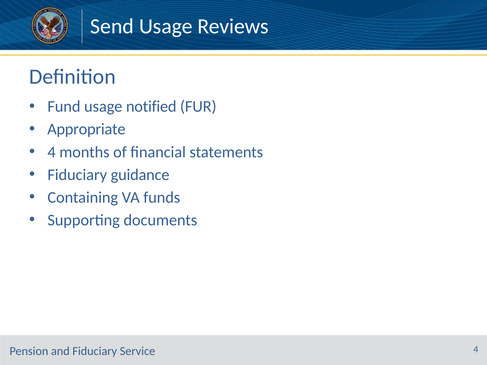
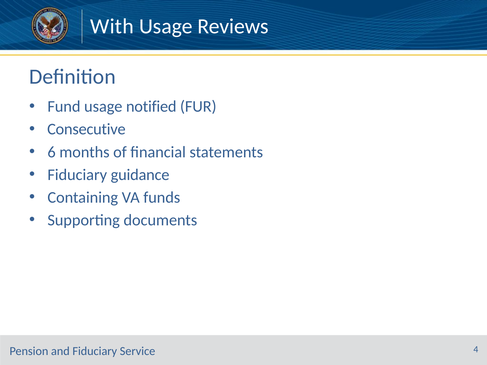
Send: Send -> With (112, 26)
Appropriate: Appropriate -> Consecutive (86, 129)
4: 4 -> 6 (52, 152)
